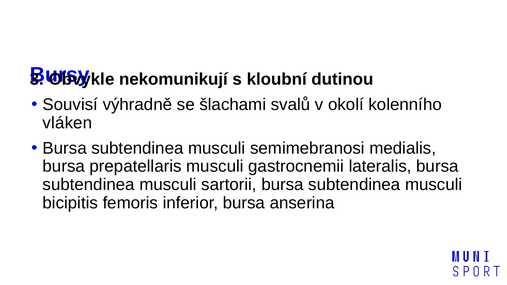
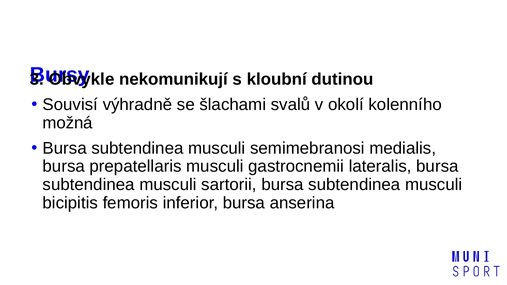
vláken: vláken -> možná (68, 123)
